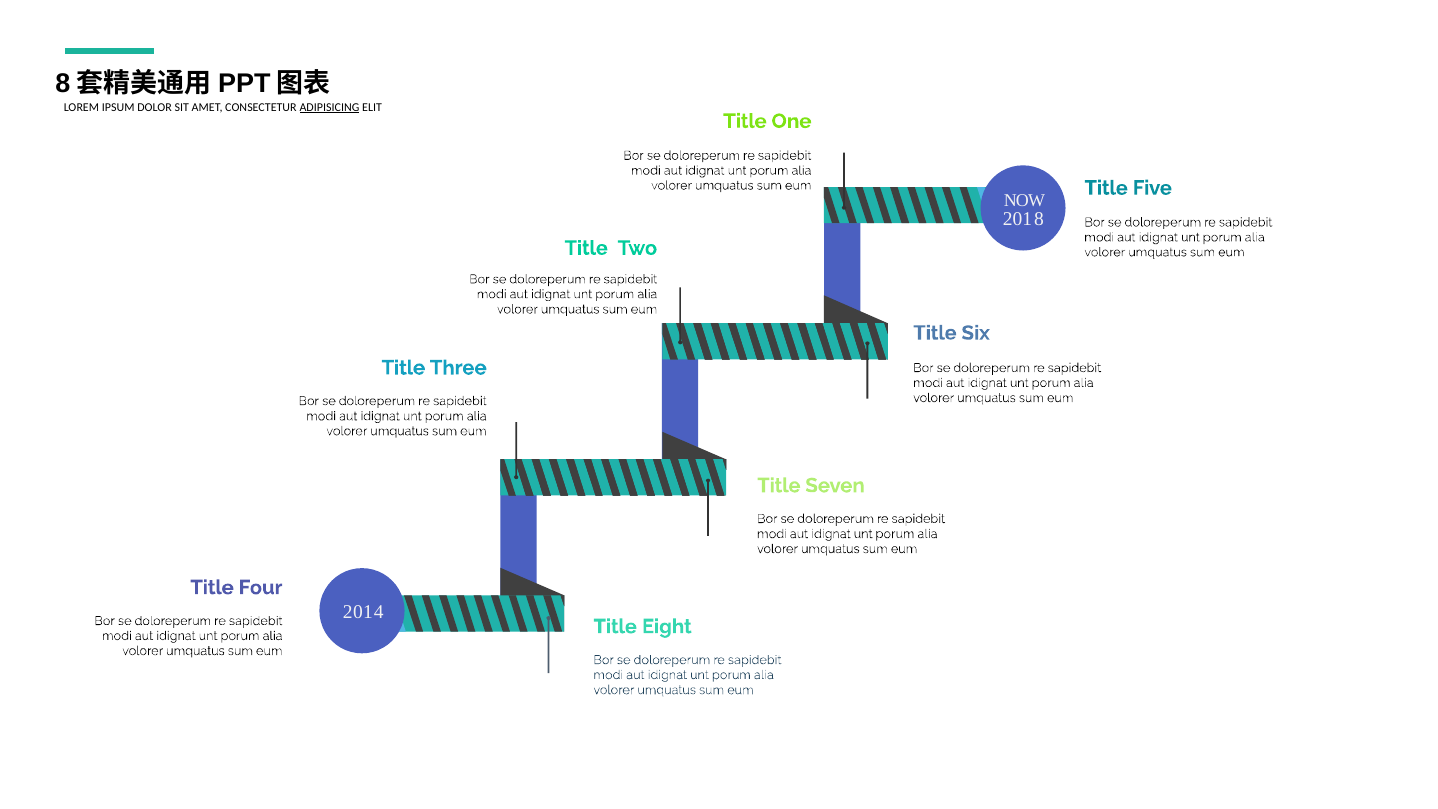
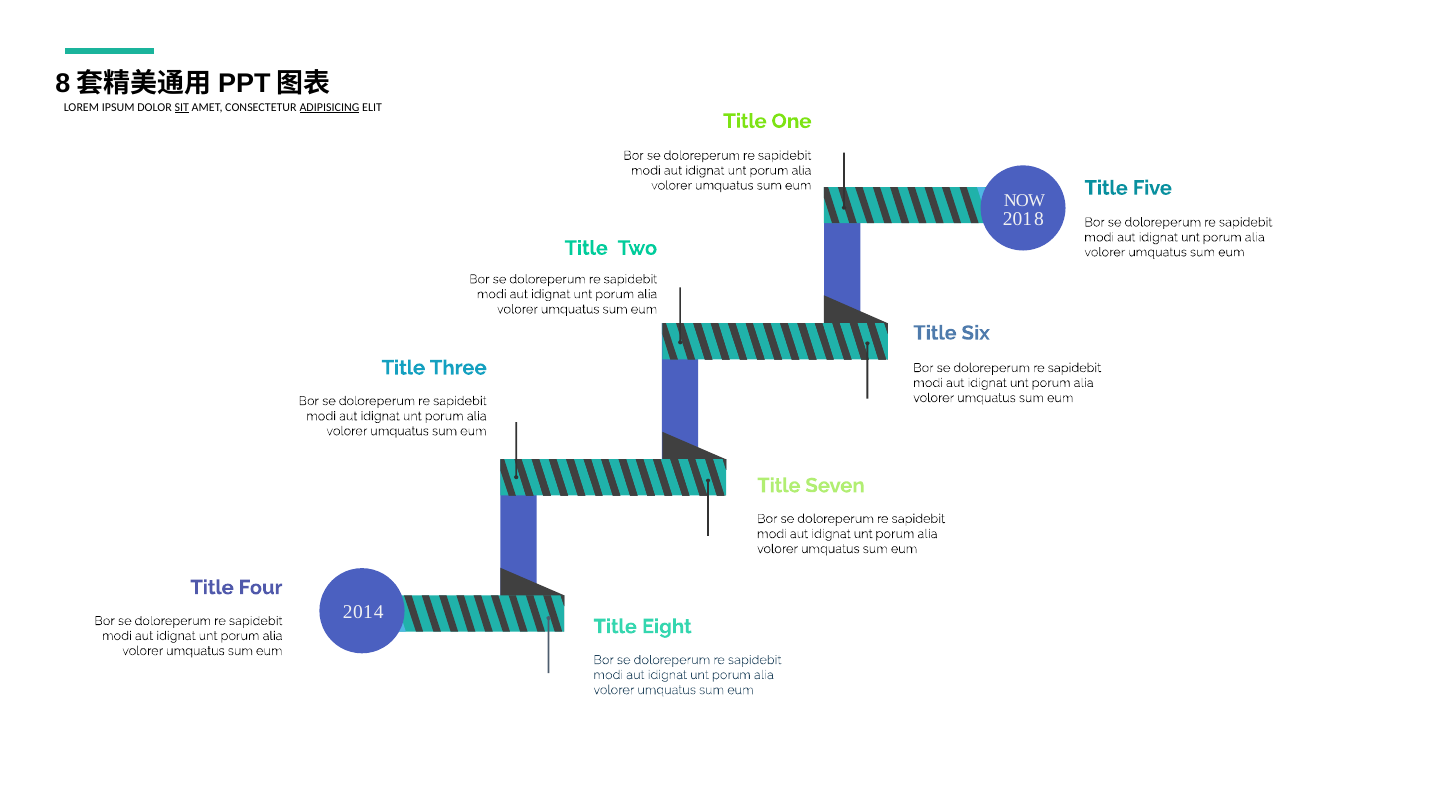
SIT underline: none -> present (182, 107)
